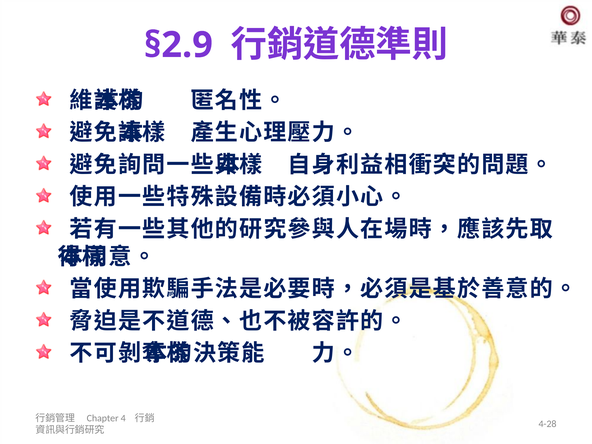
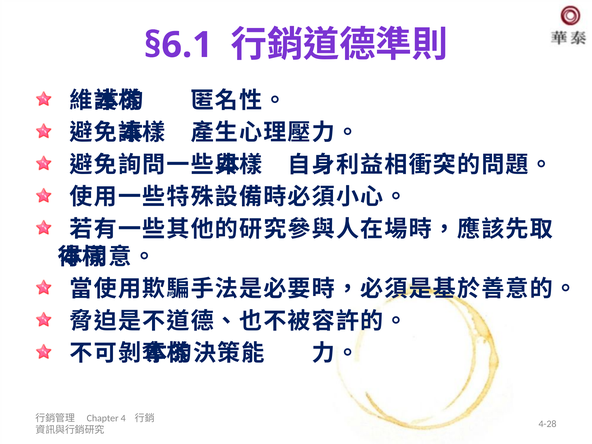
§2.9: §2.9 -> §6.1 (178, 45)
